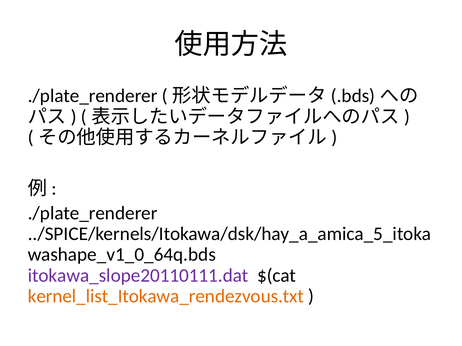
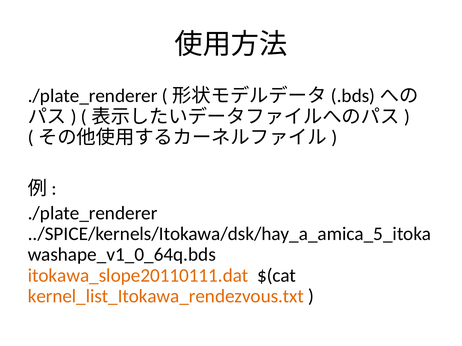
itokawa_slope20110111.dat colour: purple -> orange (138, 276)
